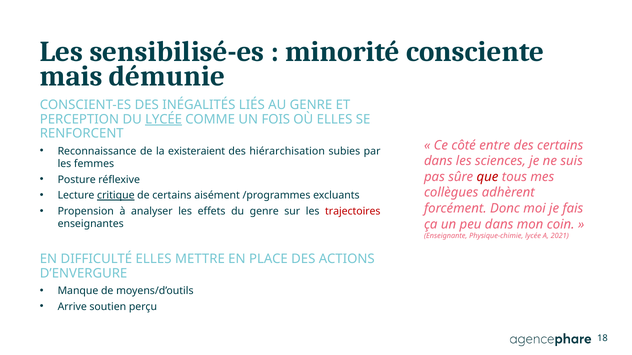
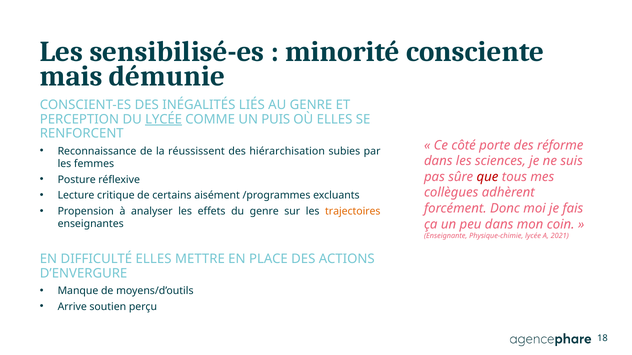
FOIS: FOIS -> PUIS (276, 120)
entre: entre -> porte (495, 146)
des certains: certains -> réforme (560, 146)
existeraient: existeraient -> réussissent (197, 151)
critique underline: present -> none (116, 196)
trajectoires colour: red -> orange (353, 212)
